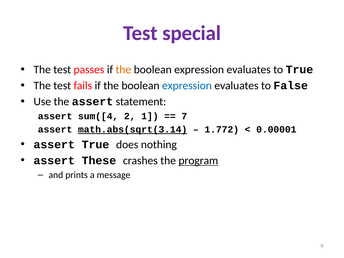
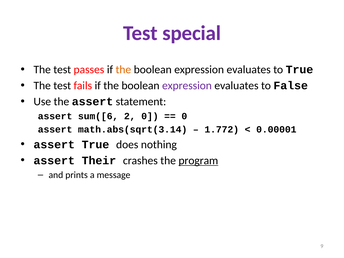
expression colour: blue -> purple (187, 86)
sum([4: sum([4 -> sum([6 (98, 116)
2 1: 1 -> 0 (150, 116)
7: 7 -> 0 (184, 116)
math.abs(sqrt(3.14 underline: present -> none (133, 130)
These: These -> Their (99, 161)
